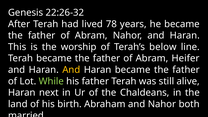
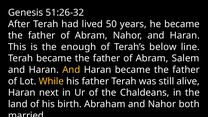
22:26-32: 22:26-32 -> 51:26-32 (65, 13)
78: 78 -> 50 (111, 24)
worship: worship -> enough (79, 47)
Heifer: Heifer -> Salem (186, 58)
While colour: light green -> yellow (51, 81)
